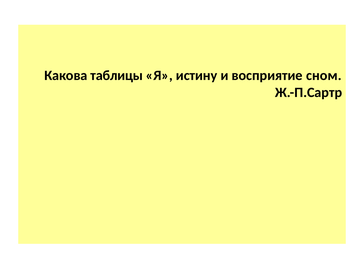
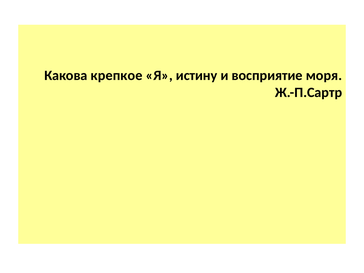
таблицы: таблицы -> крепкое (117, 76)
сном: сном -> моря (324, 76)
